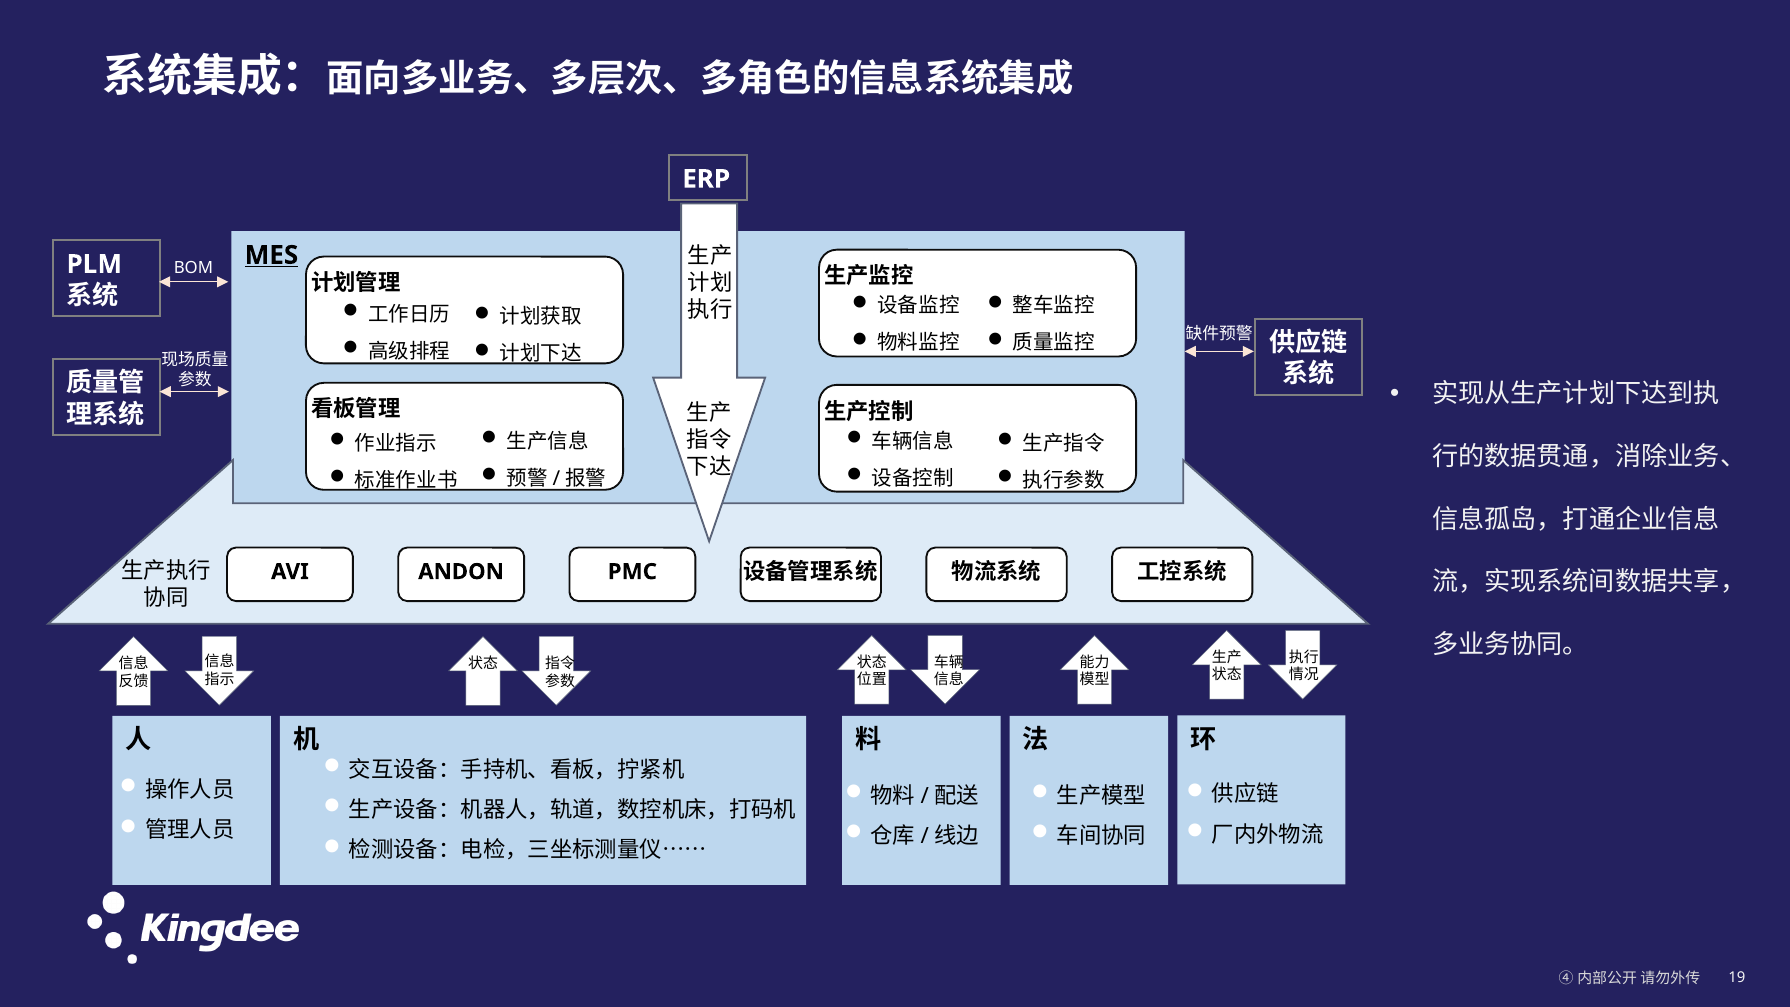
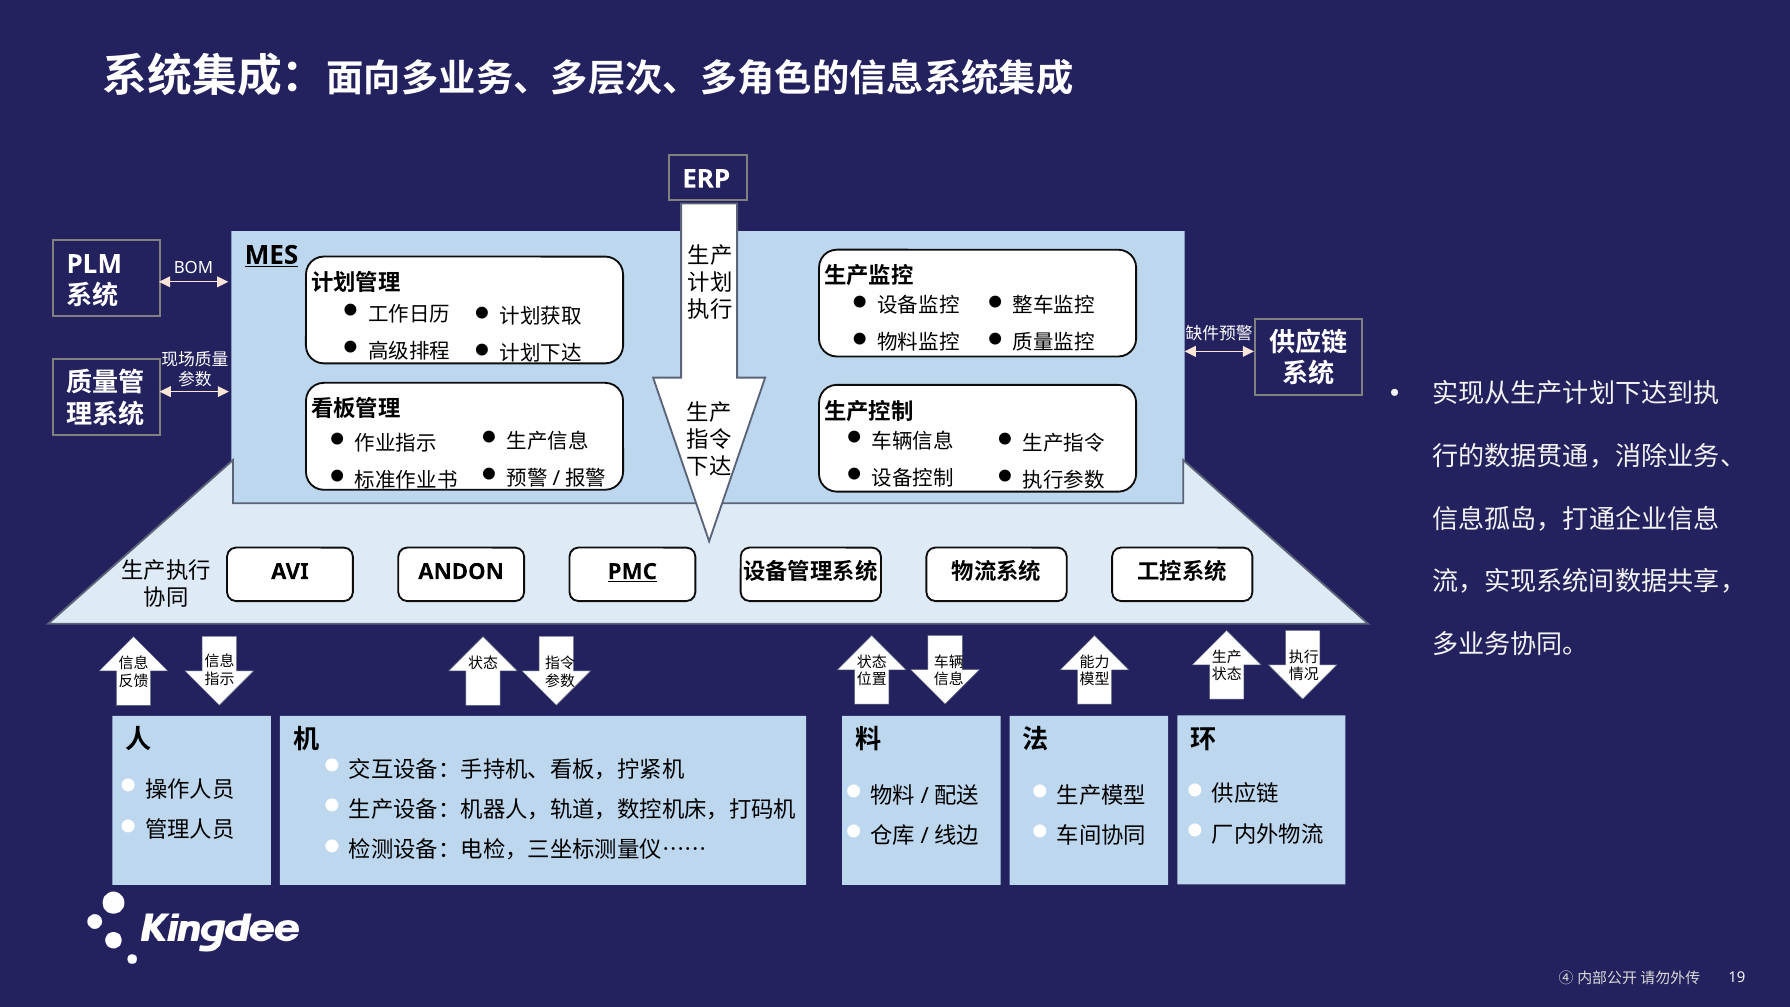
PMC underline: none -> present (632, 572)
